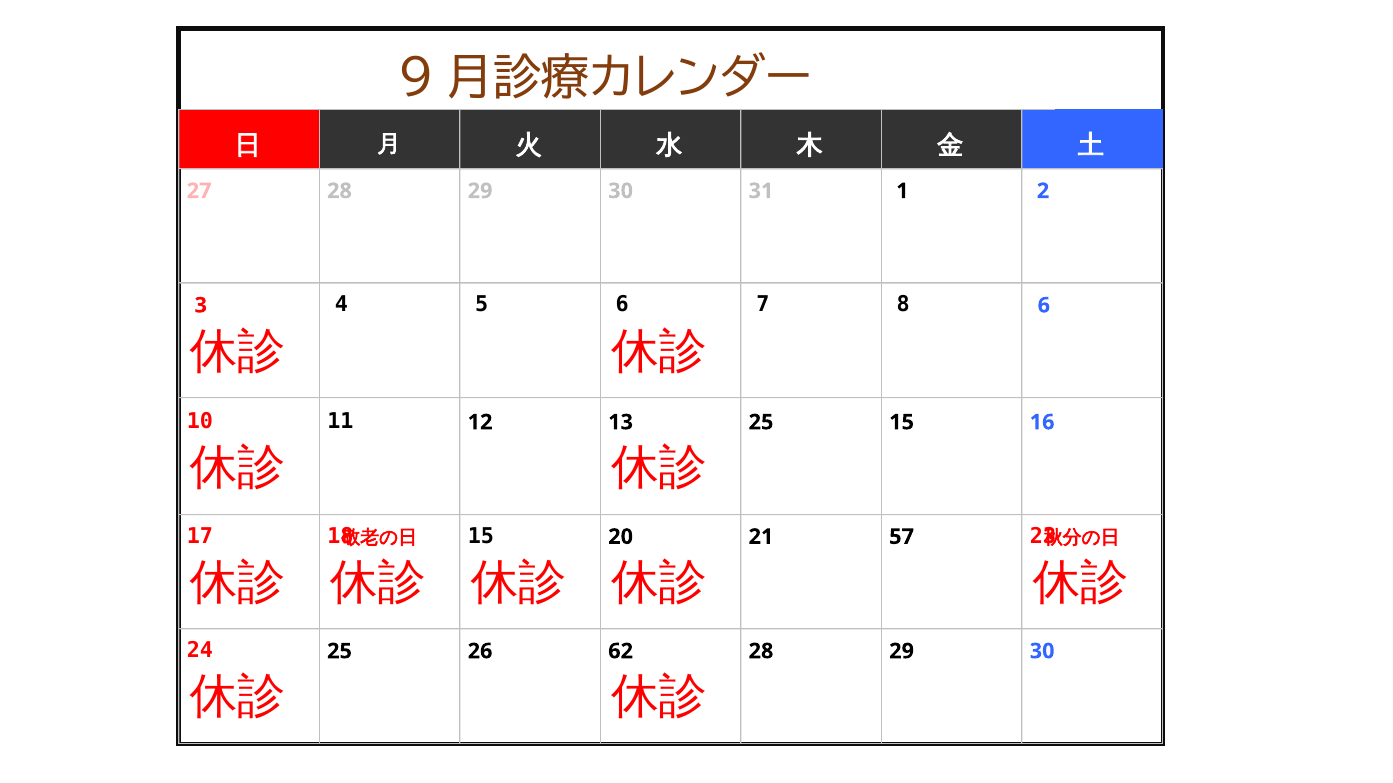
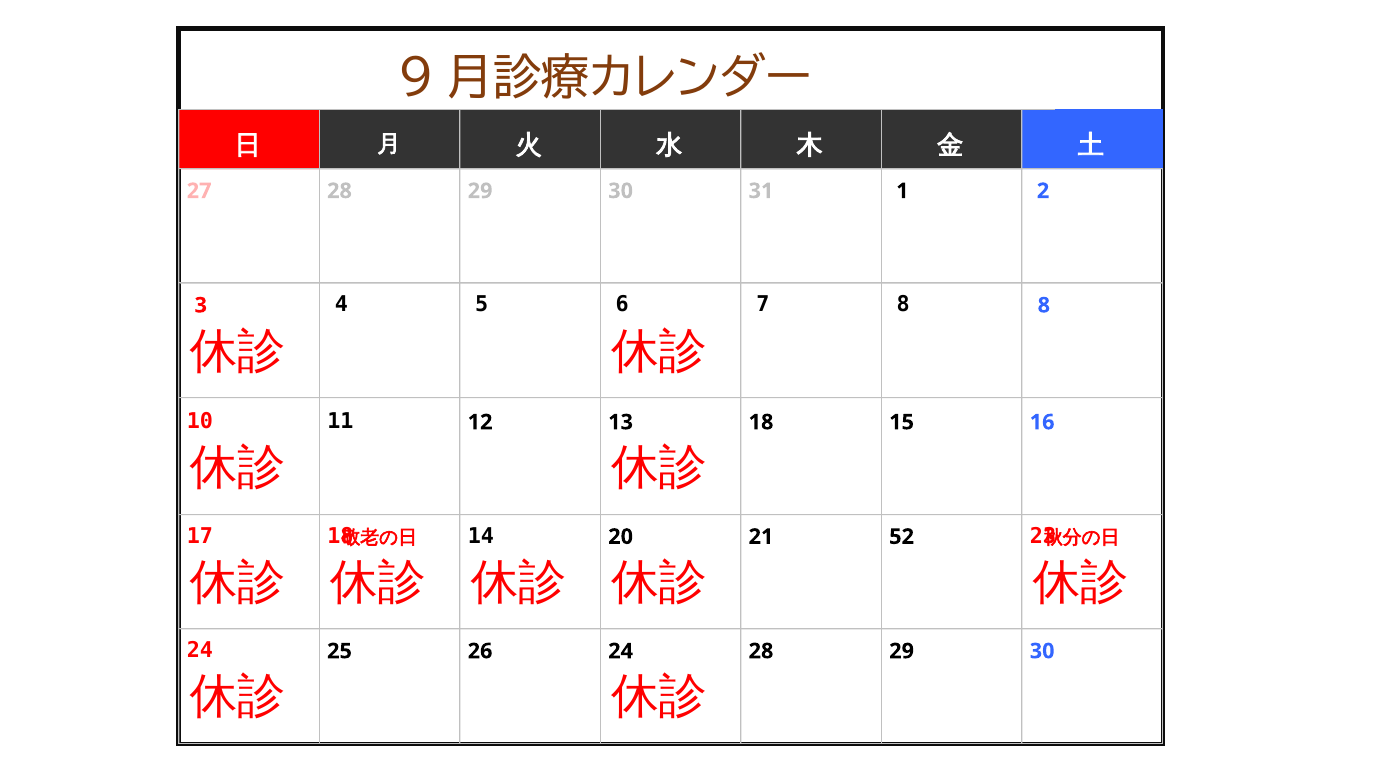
8 6: 6 -> 8 (1044, 306)
13 25: 25 -> 18 (761, 422)
15: 15 -> 14 (481, 536)
57: 57 -> 52 (902, 537)
26 62: 62 -> 24 (621, 652)
